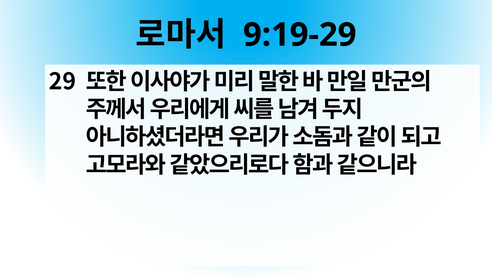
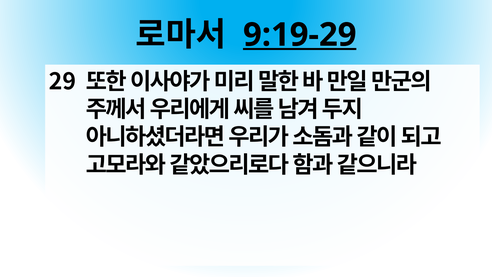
9:19-29 underline: none -> present (300, 35)
